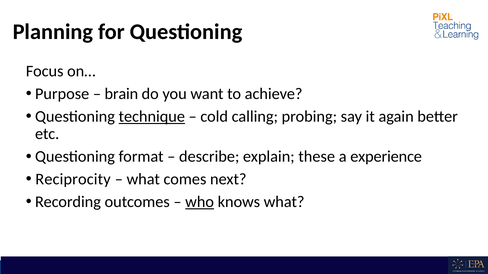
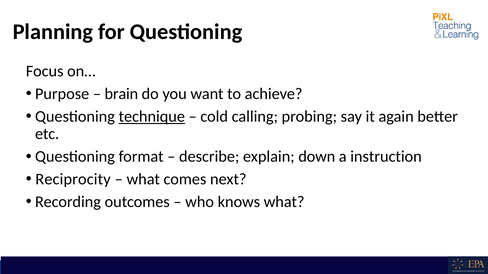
these: these -> down (317, 157)
experience: experience -> instruction (386, 157)
who underline: present -> none (200, 202)
